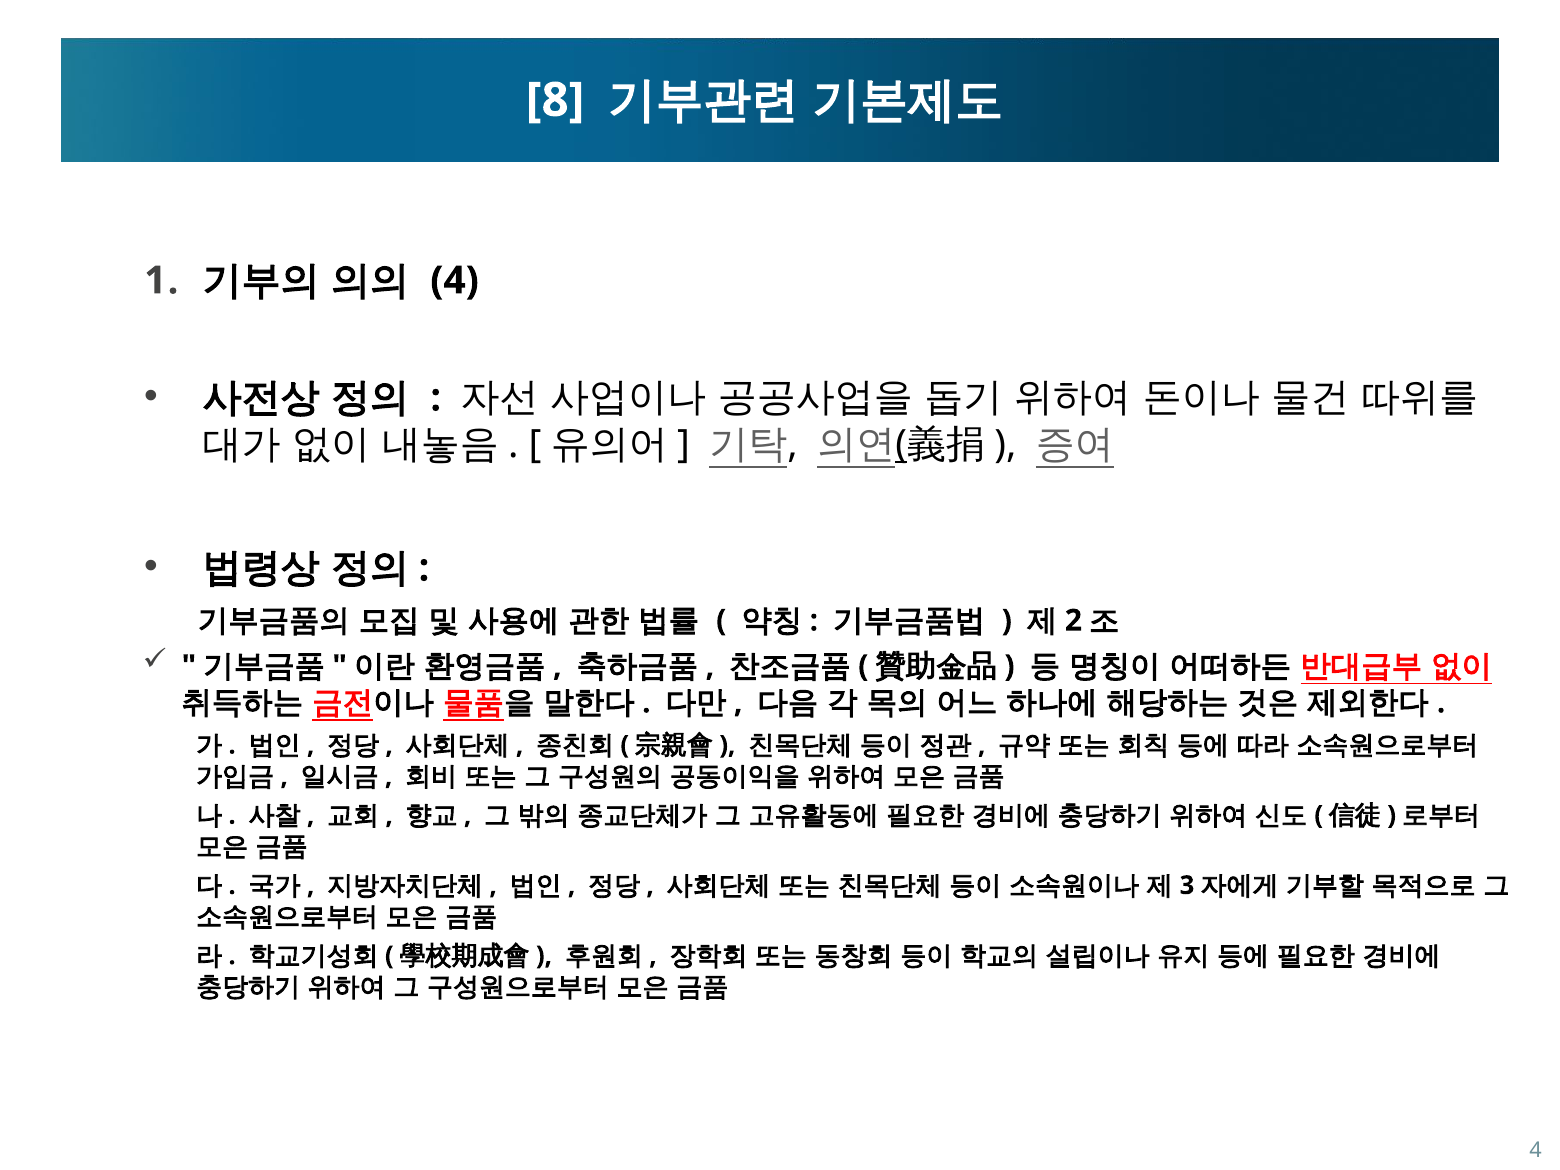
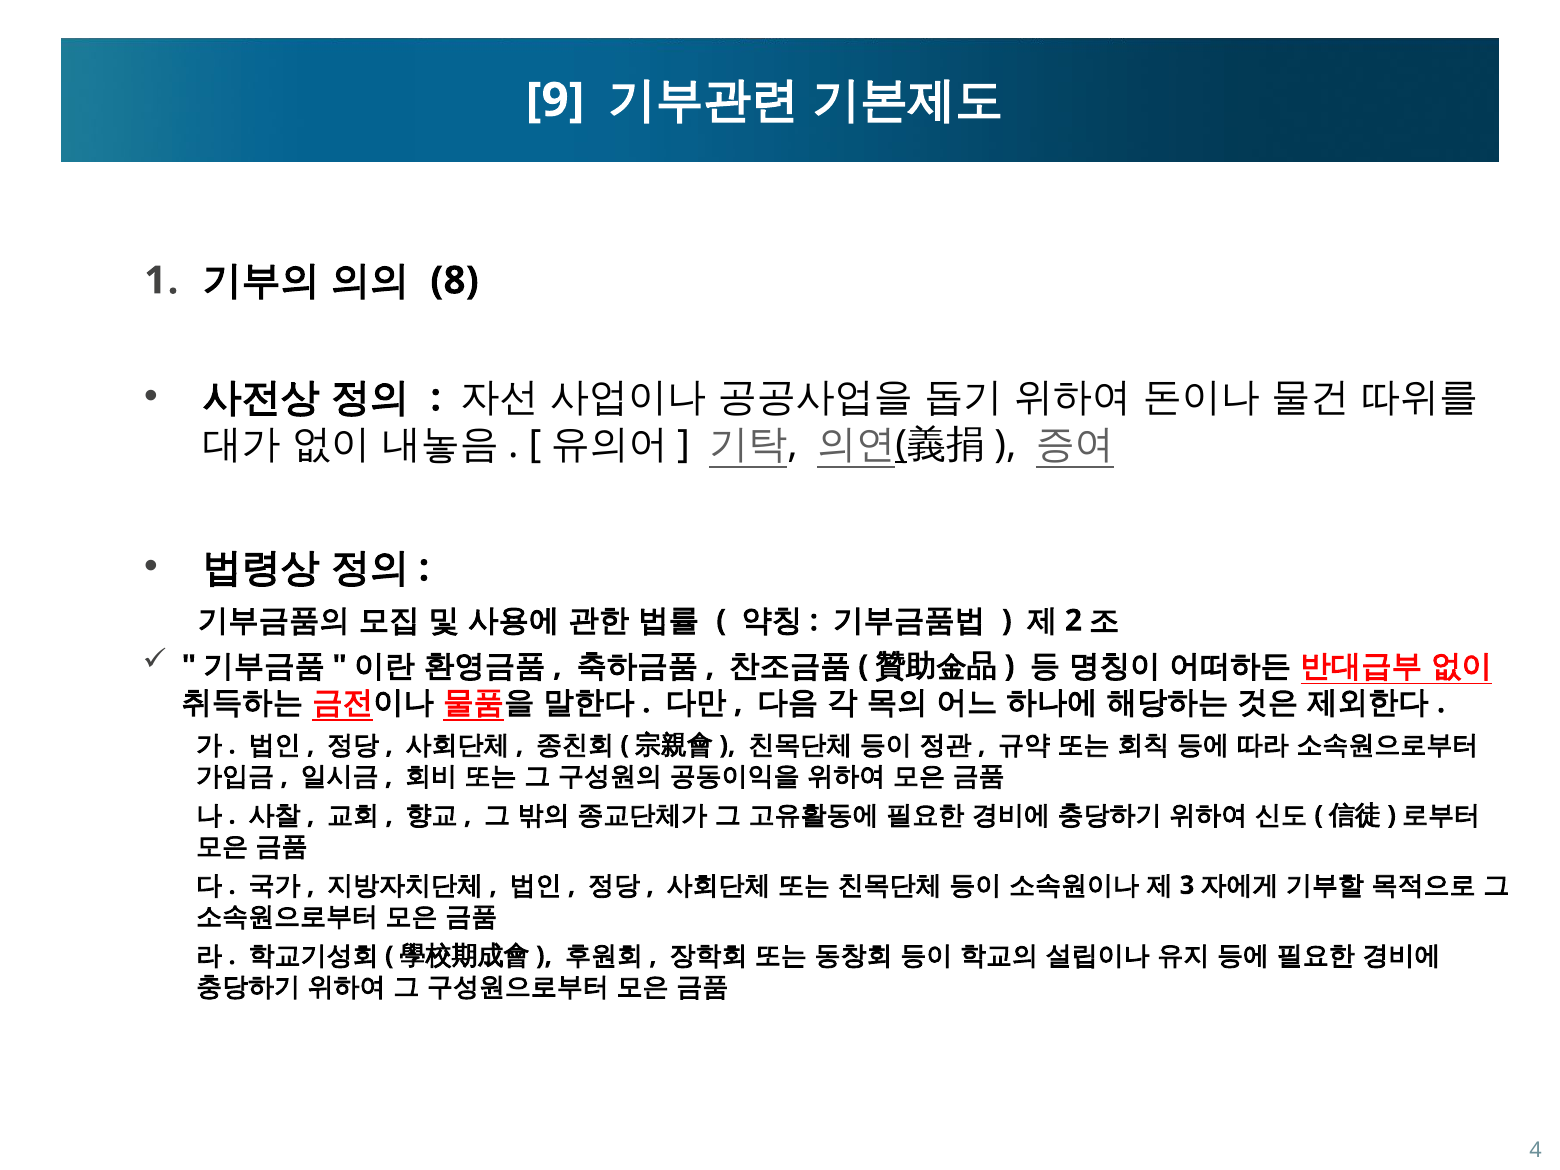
8: 8 -> 9 (555, 100)
4: 4 -> 8 (455, 281)
